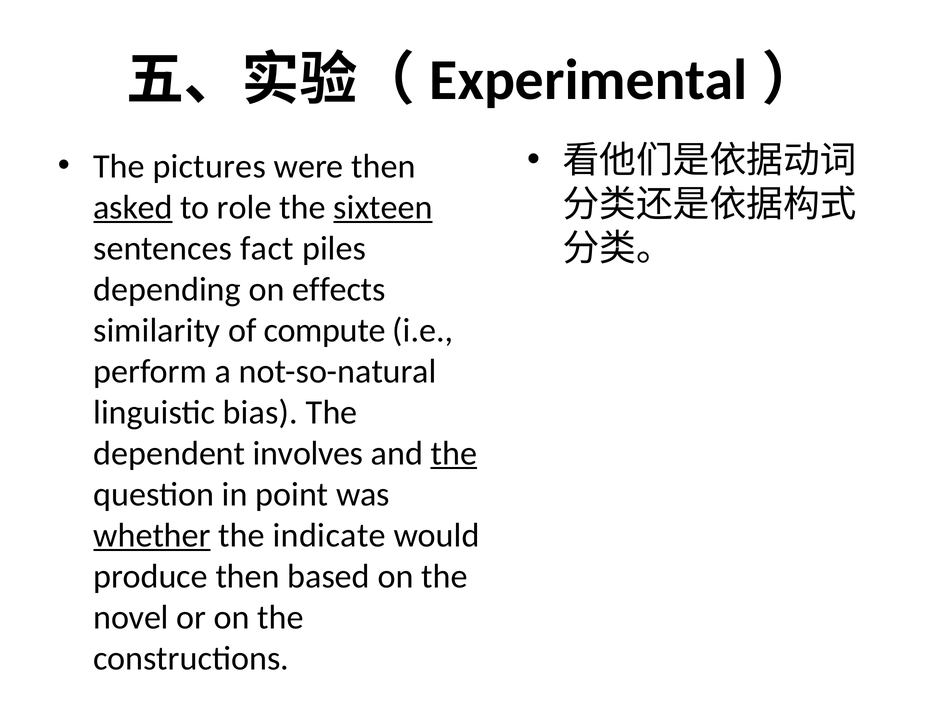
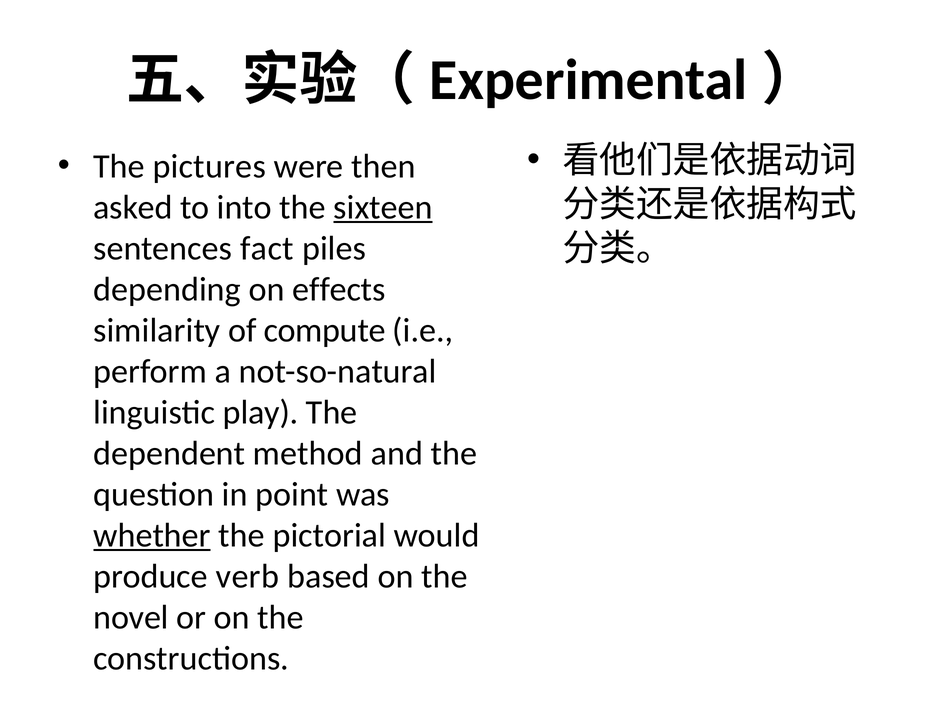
asked underline: present -> none (133, 207)
role: role -> into (244, 207)
bias: bias -> play (261, 412)
involves: involves -> method (308, 453)
the underline: present -> none (454, 453)
indicate: indicate -> pictorial (329, 535)
produce then: then -> verb (247, 576)
